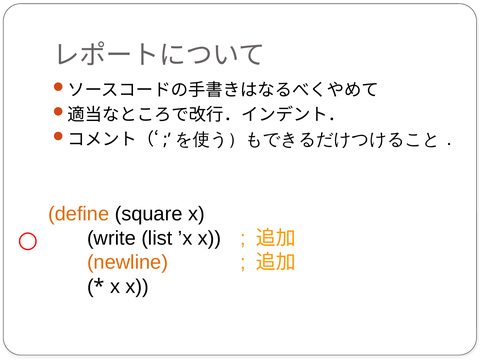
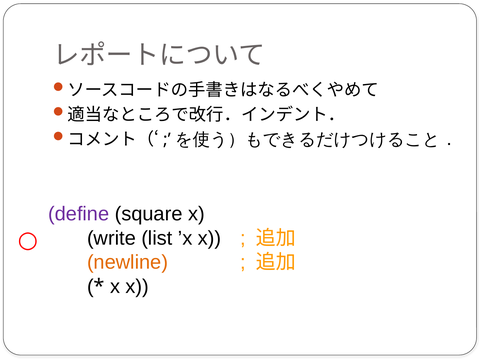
define colour: orange -> purple (79, 214)
